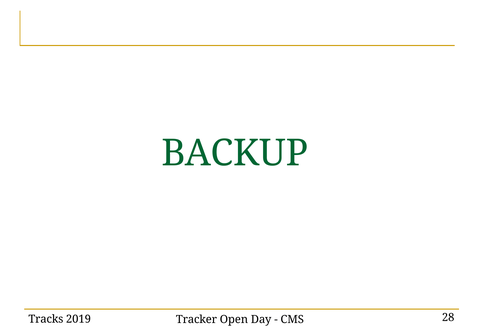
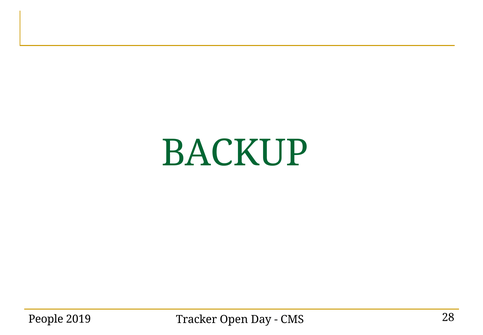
Tracks: Tracks -> People (46, 319)
